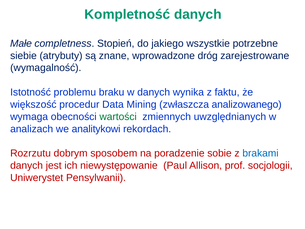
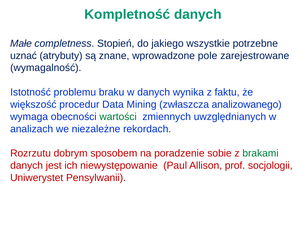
siebie: siebie -> uznać (24, 56)
dróg: dróg -> pole (208, 56)
analitykowi: analitykowi -> niezależne (96, 129)
brakami colour: blue -> green (260, 153)
